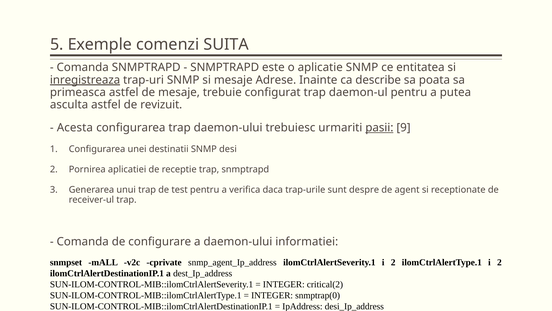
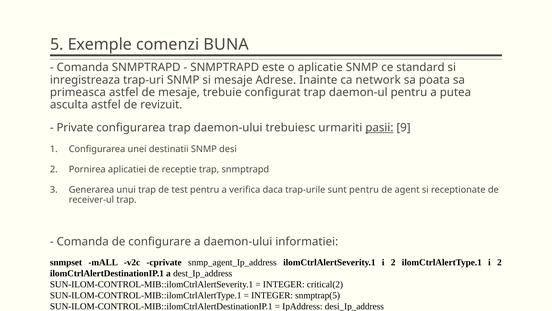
SUITA: SUITA -> BUNA (226, 44)
entitatea: entitatea -> standard (420, 67)
inregistreaza underline: present -> none (85, 80)
describe: describe -> network (378, 80)
Acesta: Acesta -> Private (75, 127)
sunt despre: despre -> pentru (364, 189)
snmptrap(0: snmptrap(0 -> snmptrap(5 (318, 295)
